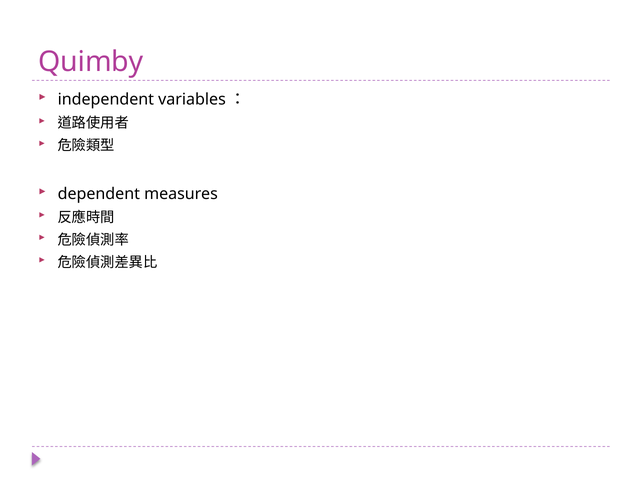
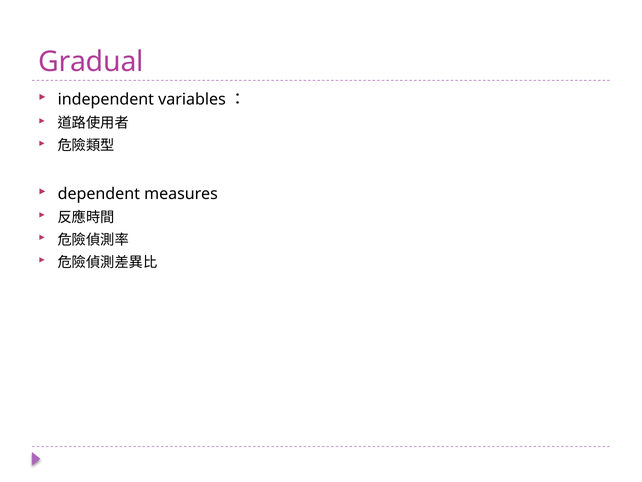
Quimby: Quimby -> Gradual (91, 62)
